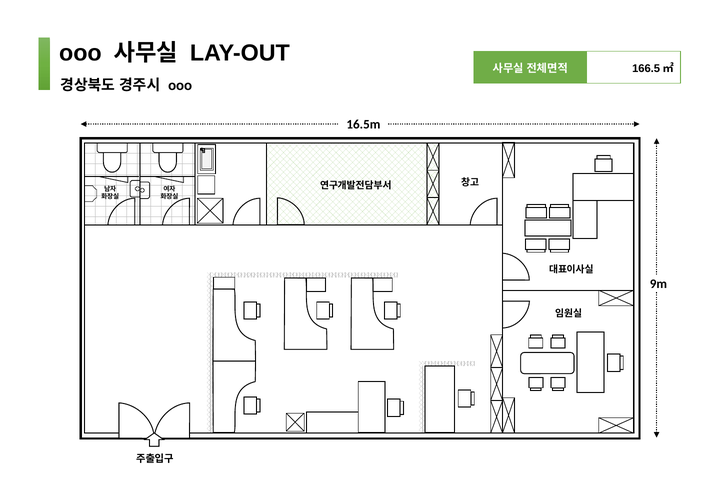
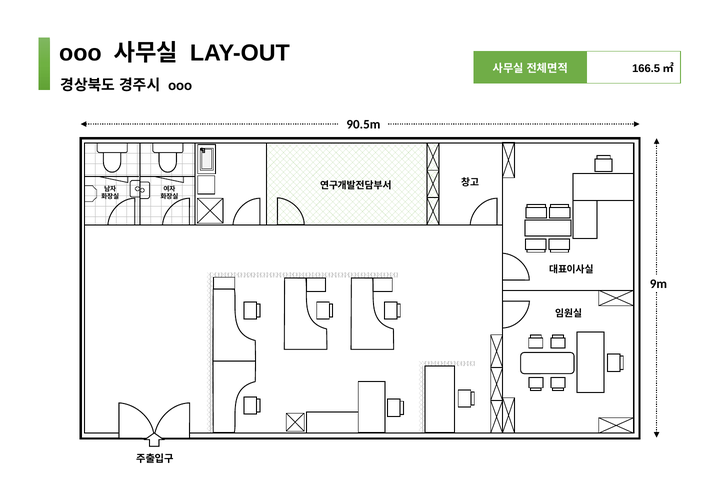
16.5m: 16.5m -> 90.5m (363, 124)
